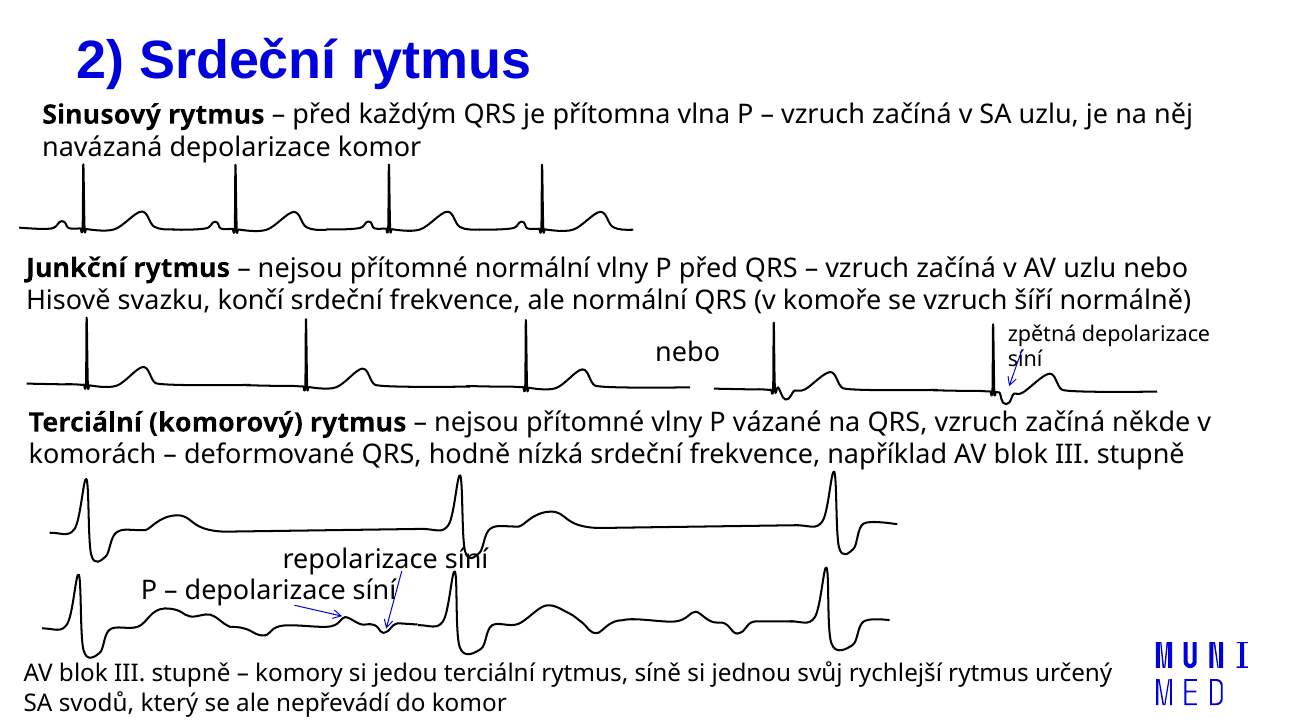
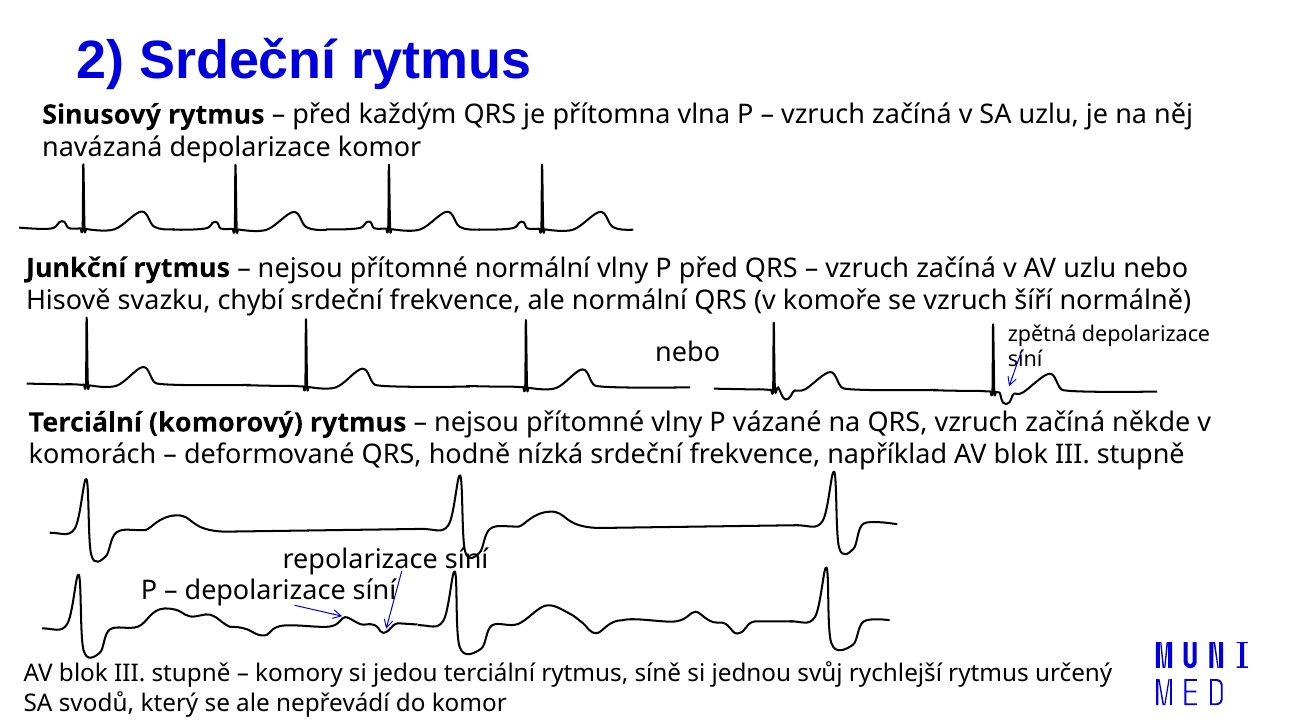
končí: končí -> chybí (251, 301)
